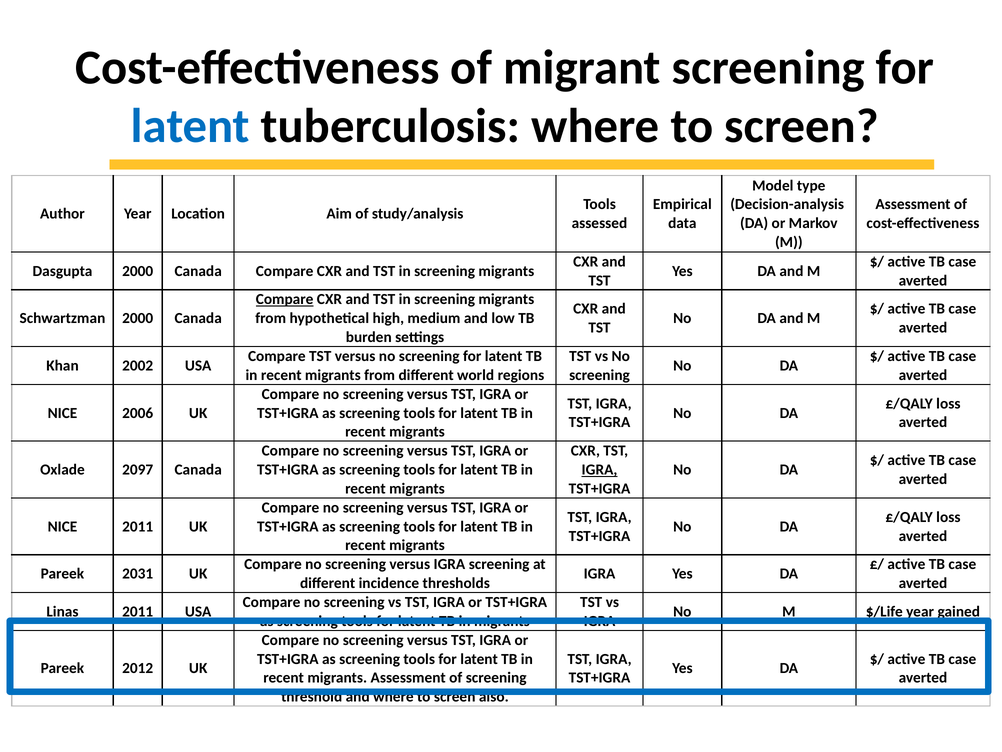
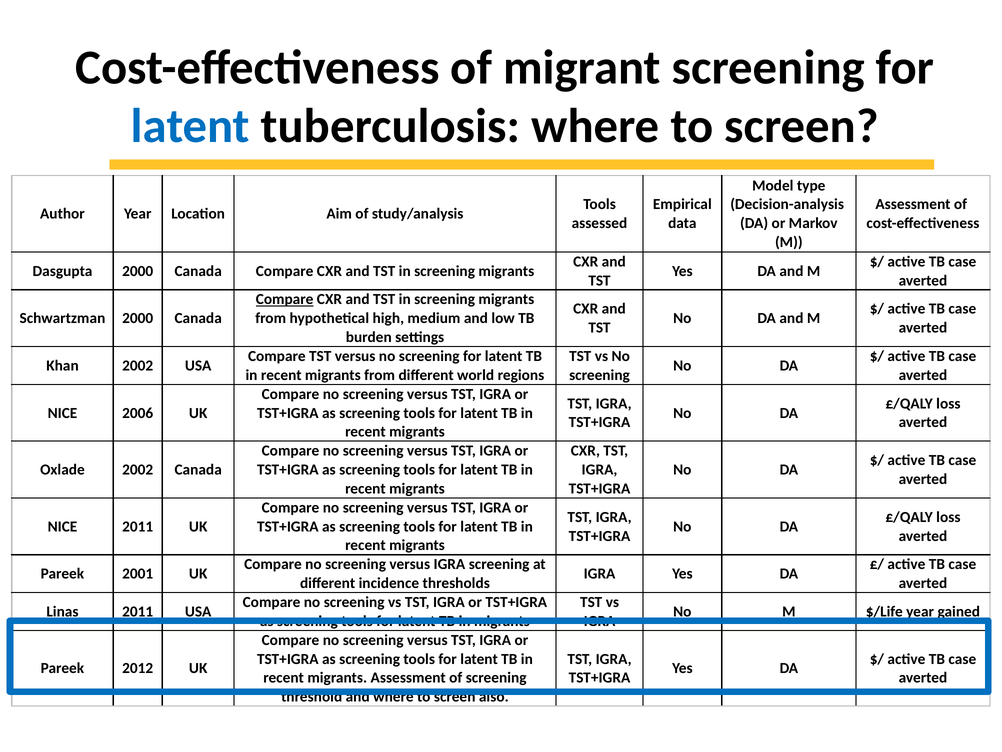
Oxlade 2097: 2097 -> 2002 (138, 469)
IGRA underline: present -> none (599, 469)
2031: 2031 -> 2001 (138, 573)
